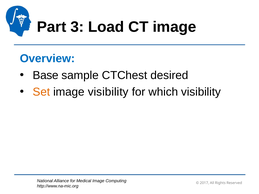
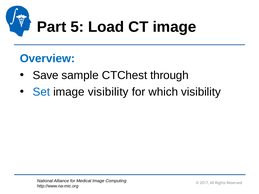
3: 3 -> 5 (77, 27)
Base: Base -> Save (46, 75)
desired: desired -> through (169, 75)
Set colour: orange -> blue (41, 92)
